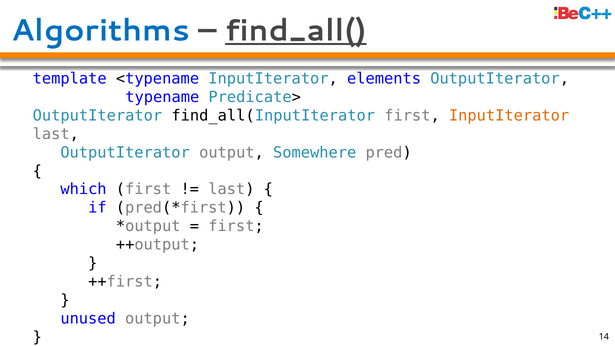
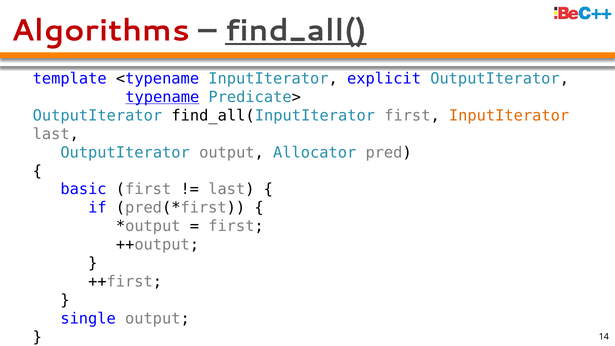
Algorithms colour: blue -> red (100, 31)
elements: elements -> explicit (384, 79)
typename underline: none -> present (162, 97)
Somewhere: Somewhere -> Allocator (315, 152)
which: which -> basic (84, 189)
unused: unused -> single (88, 319)
